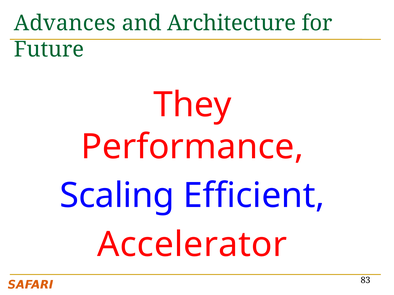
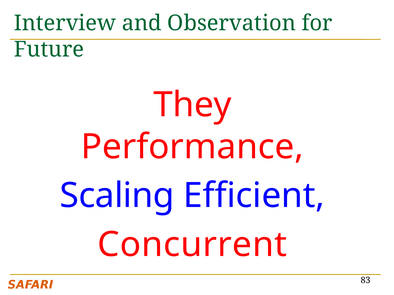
Advances: Advances -> Interview (65, 23)
Architecture: Architecture -> Observation (232, 23)
Accelerator: Accelerator -> Concurrent (192, 245)
